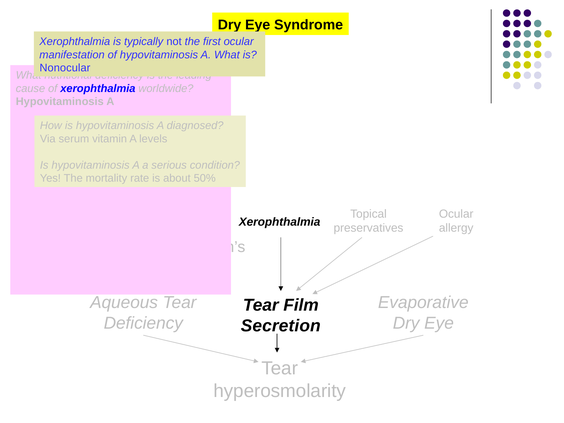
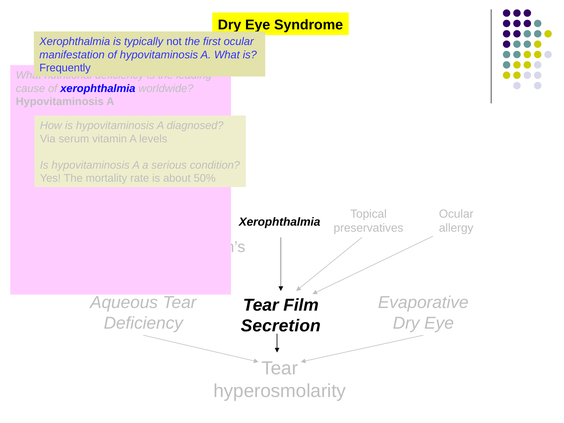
Nonocular: Nonocular -> Frequently (65, 68)
